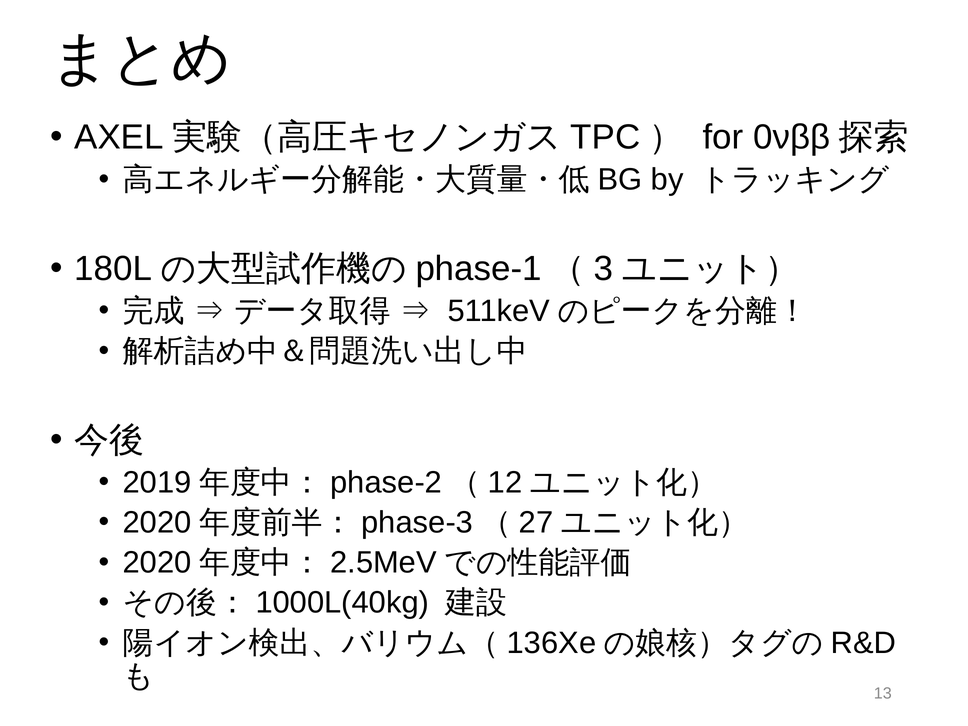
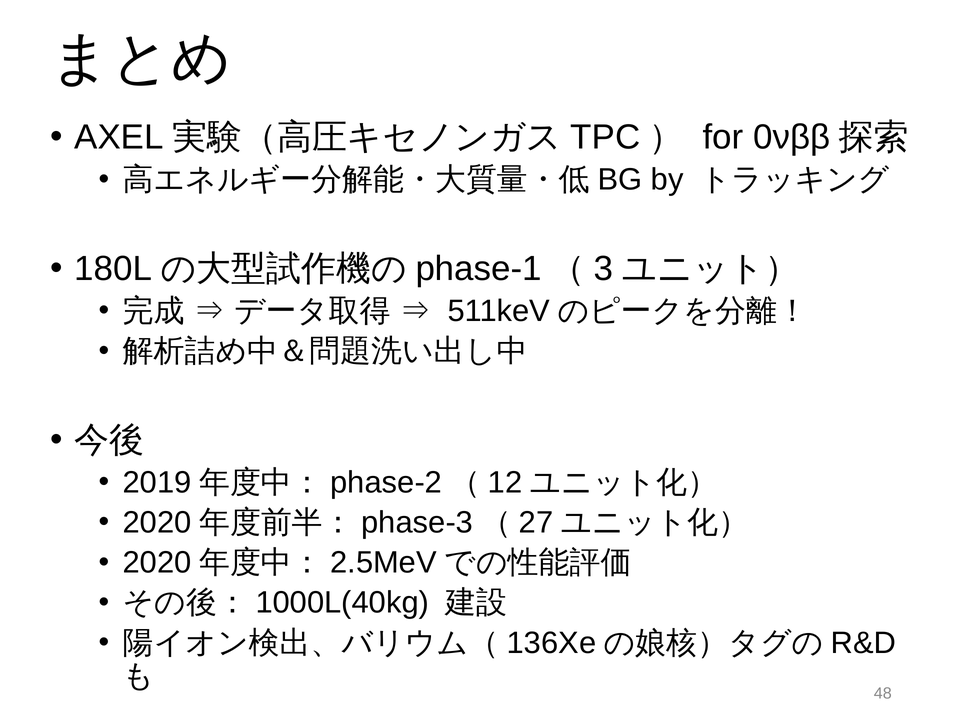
13: 13 -> 48 (883, 693)
